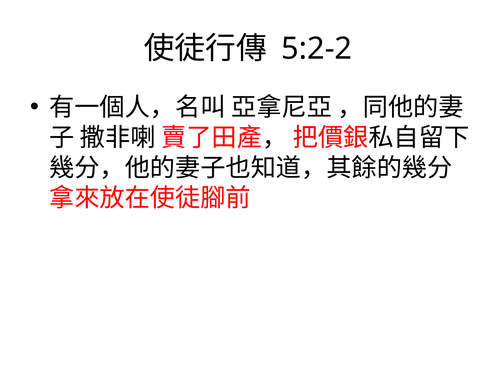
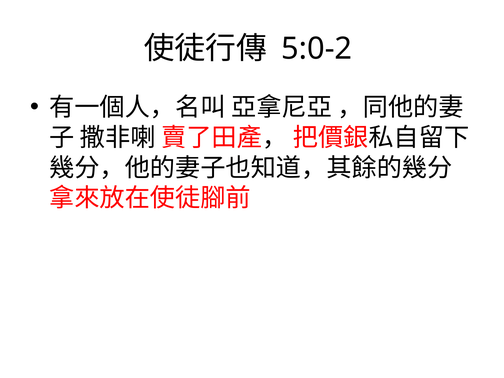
5:2-2: 5:2-2 -> 5:0-2 (317, 49)
